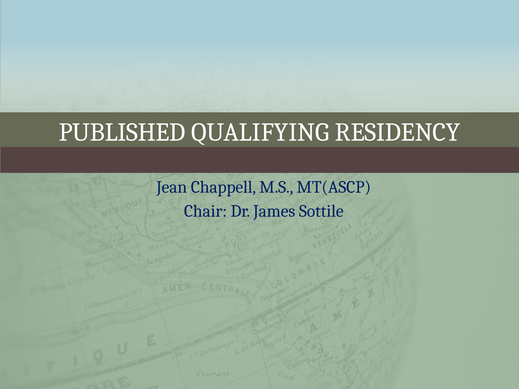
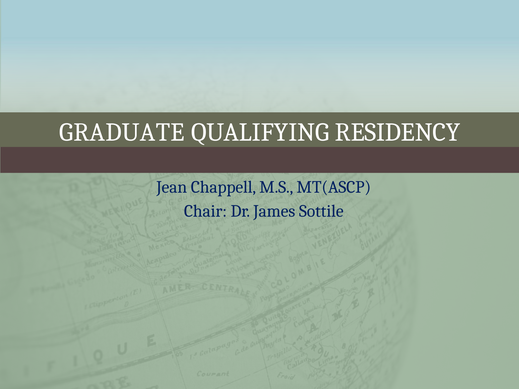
PUBLISHED: PUBLISHED -> GRADUATE (122, 132)
